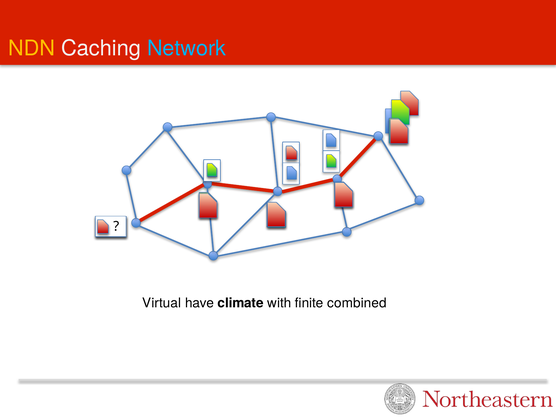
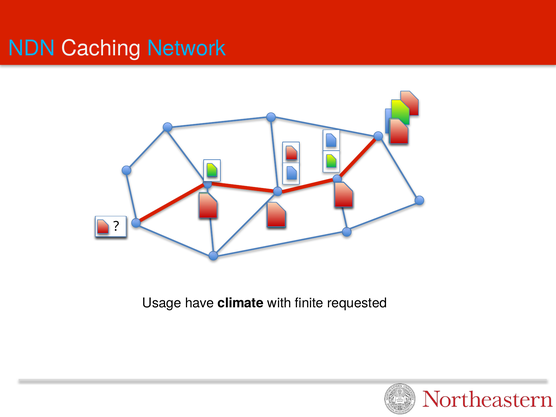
NDN colour: yellow -> light blue (32, 48)
Virtual: Virtual -> Usage (162, 303)
combined: combined -> requested (357, 303)
